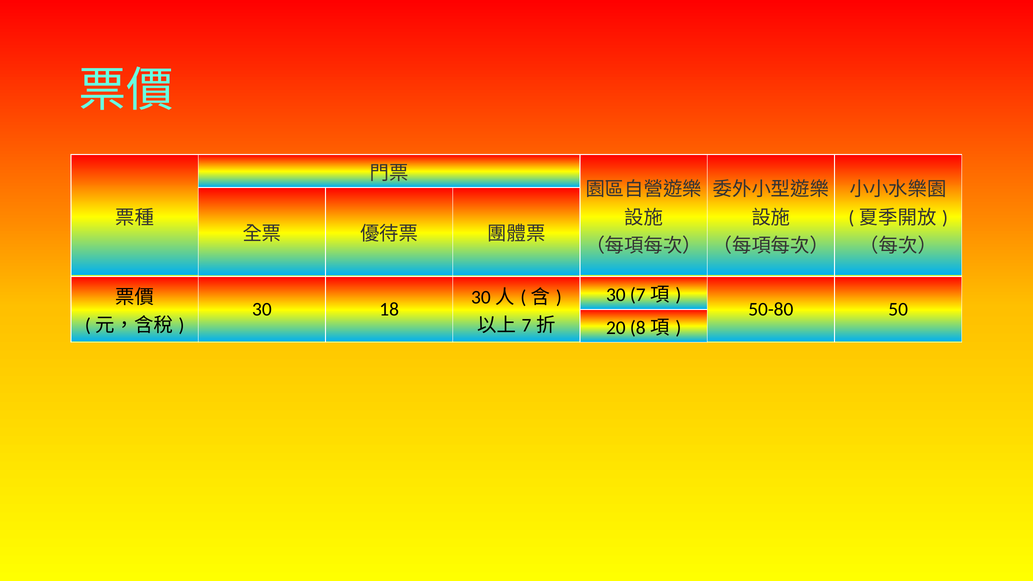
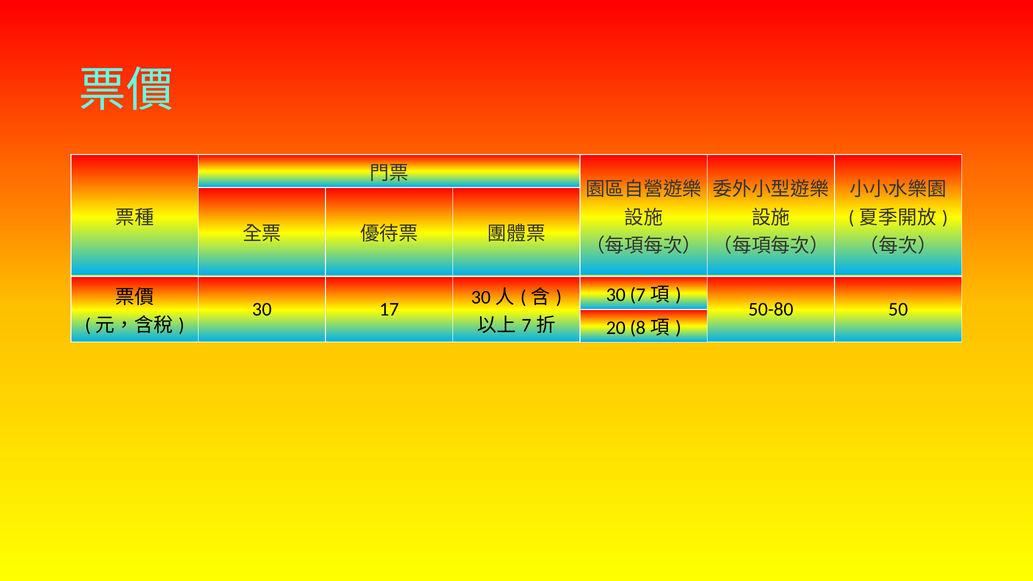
18: 18 -> 17 (389, 310)
